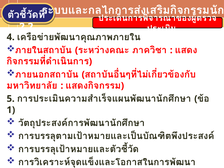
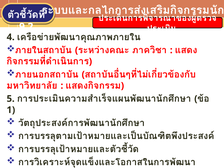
2.2: 2.2 -> 9.2 (26, 27)
